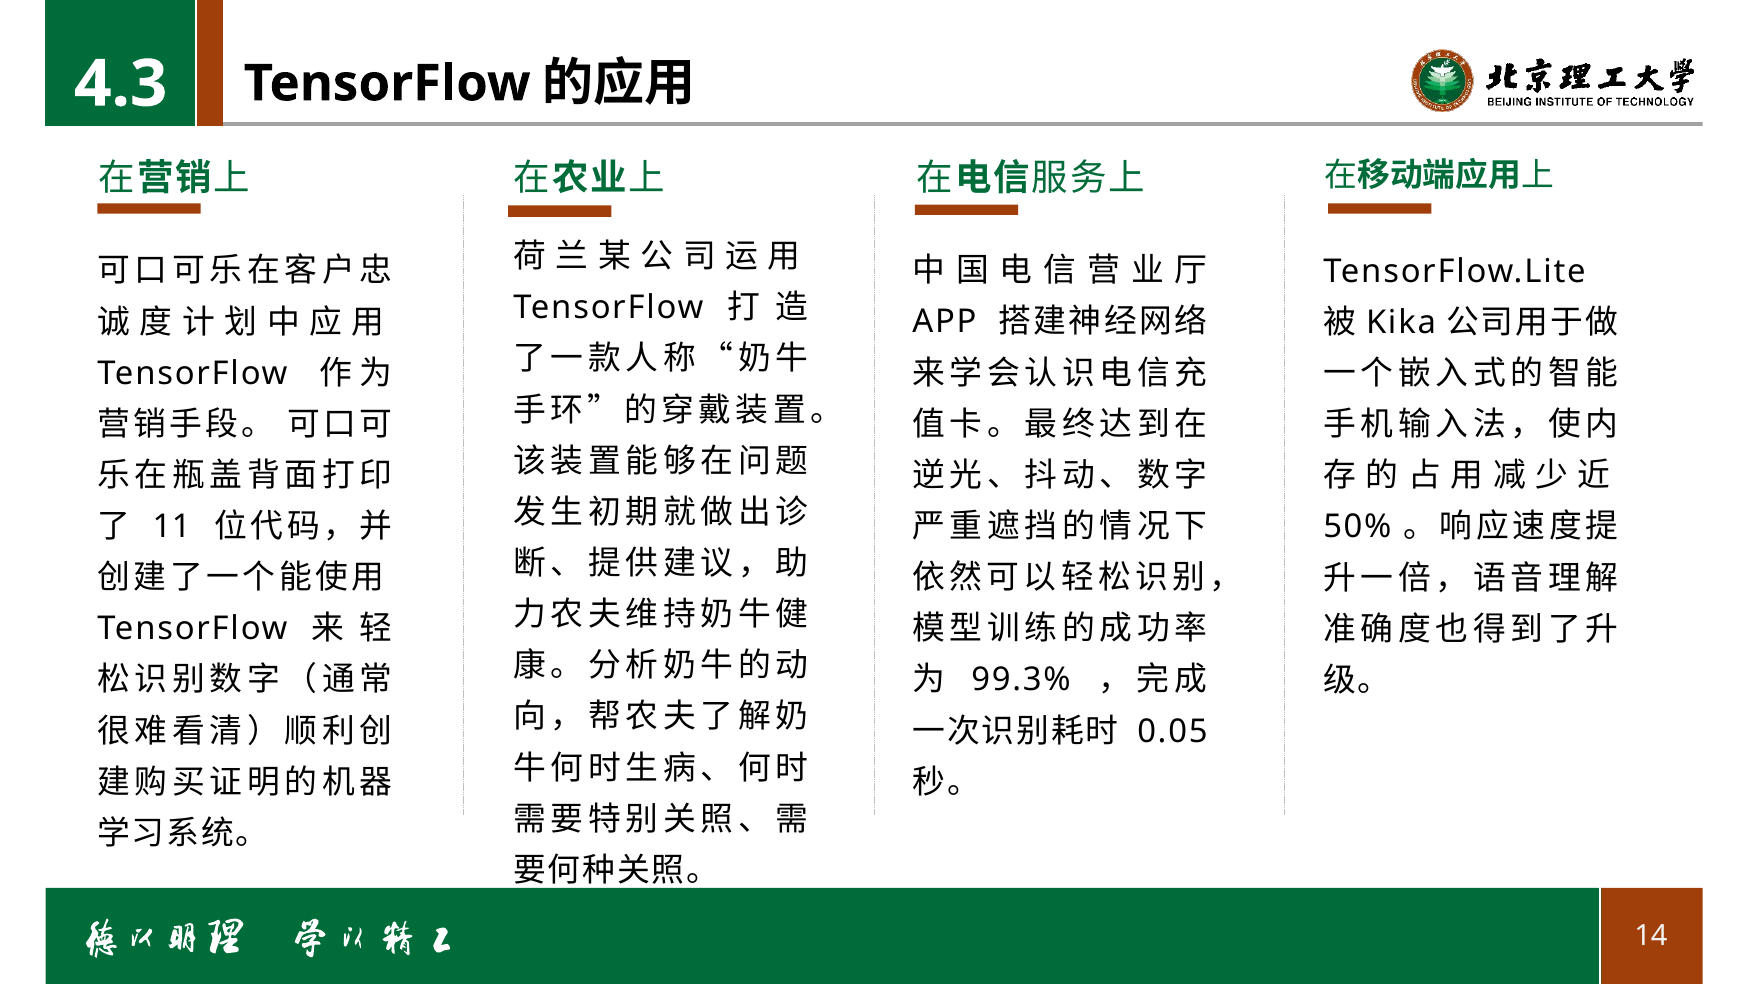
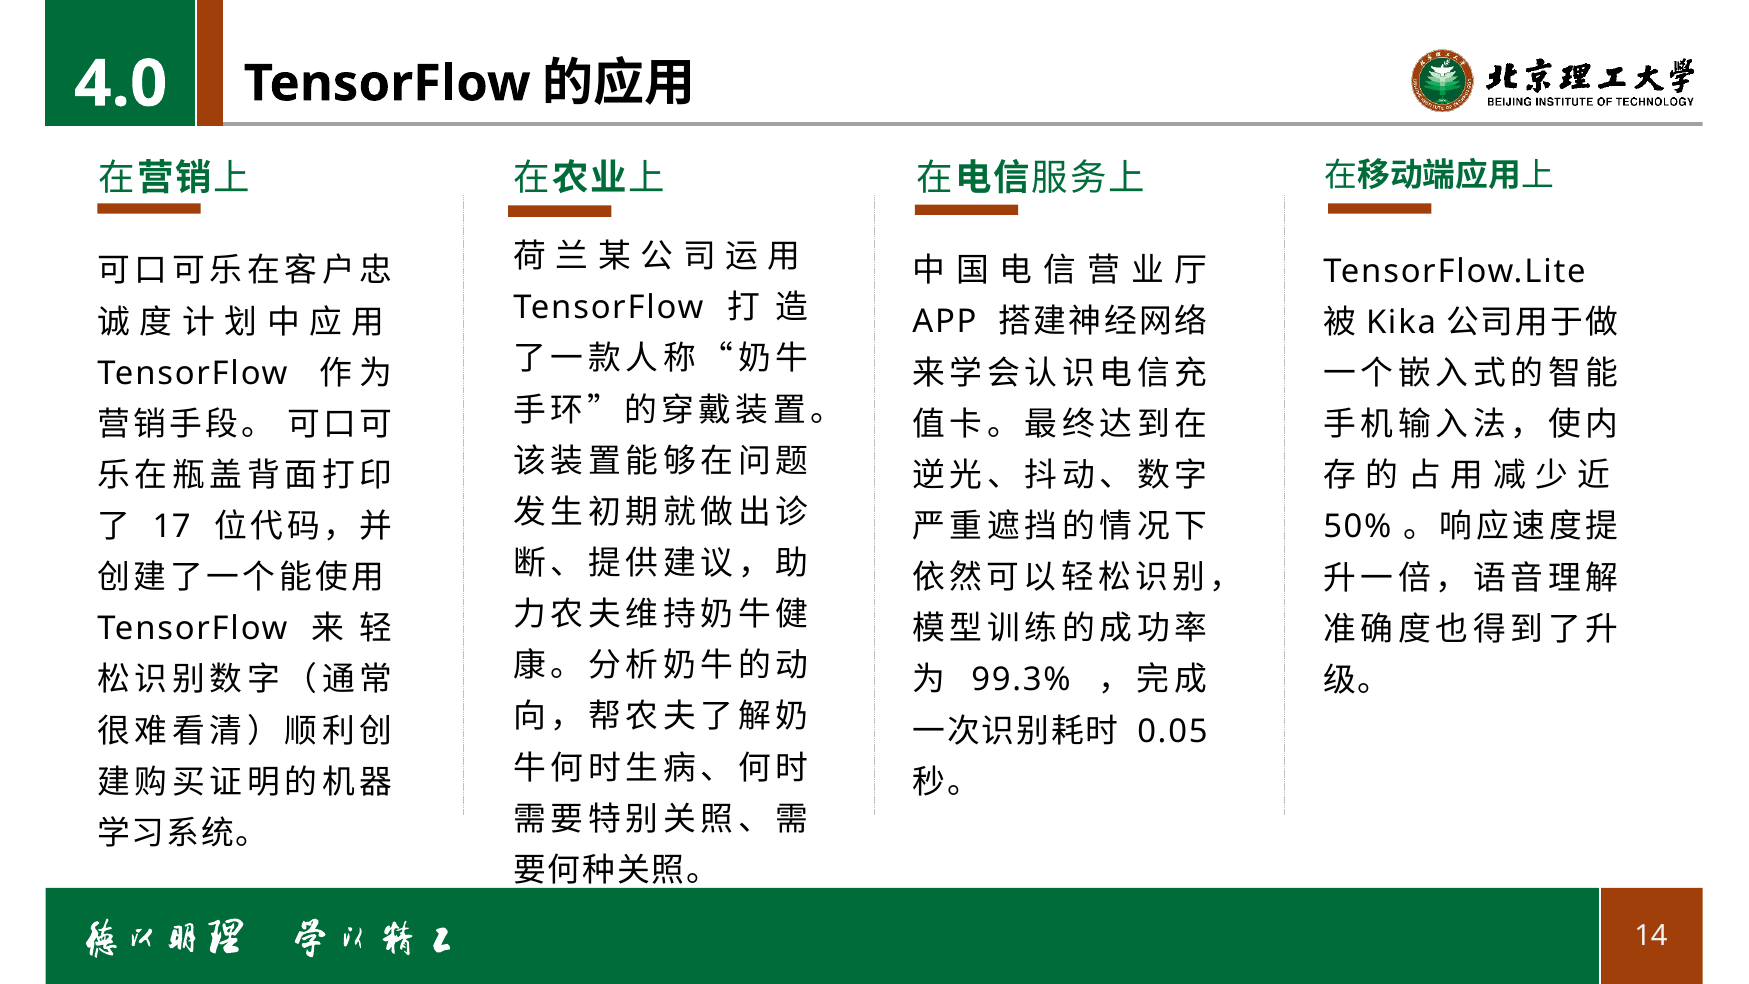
4.3: 4.3 -> 4.0 (121, 84)
11: 11 -> 17 (172, 527)
